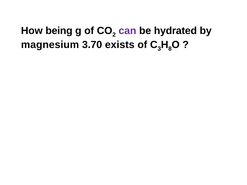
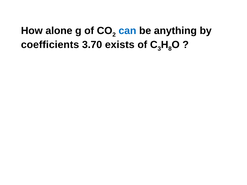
being: being -> alone (59, 31)
can colour: purple -> blue (127, 31)
hydrated: hydrated -> anything (175, 31)
magnesium: magnesium -> coefficients (50, 45)
